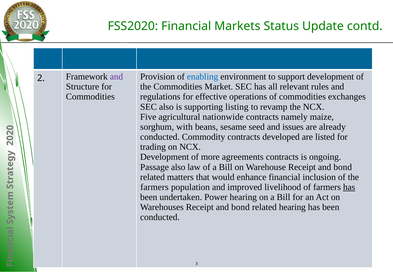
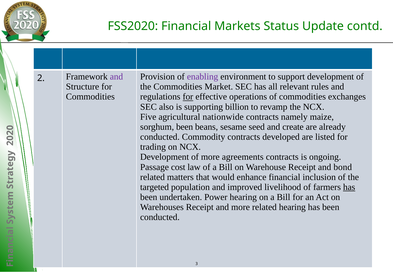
enabling colour: blue -> purple (203, 77)
for underline: none -> present (188, 97)
listing: listing -> billion (237, 107)
sorghum with: with -> been (185, 127)
issues: issues -> create (293, 127)
Passage also: also -> cost (178, 167)
farmers: farmers -> targeted (155, 187)
Warehouses Receipt and bond: bond -> more (241, 207)
